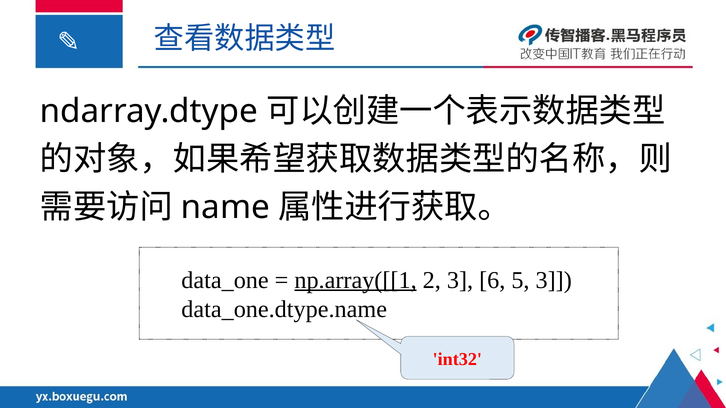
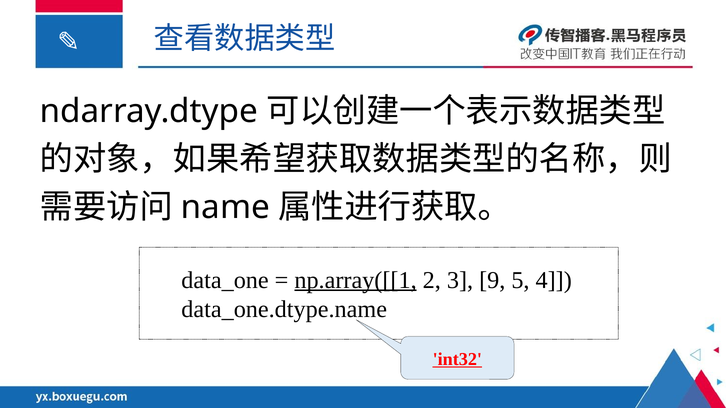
6: 6 -> 9 (492, 280)
5 3: 3 -> 4 (554, 280)
int32 underline: none -> present (457, 359)
